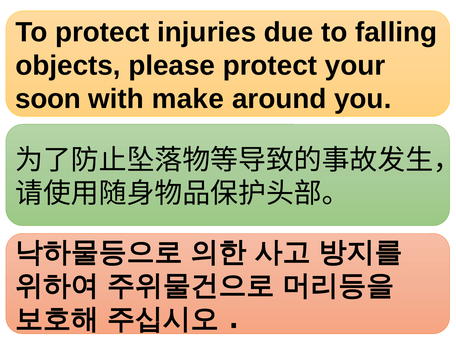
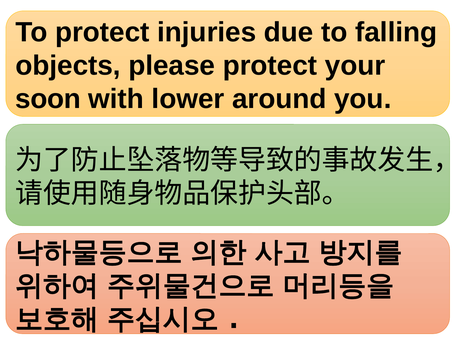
make: make -> lower (188, 99)
